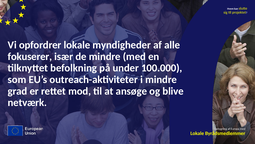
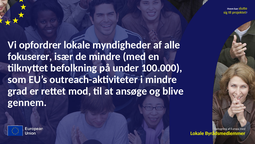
netværk: netværk -> gennem (27, 102)
